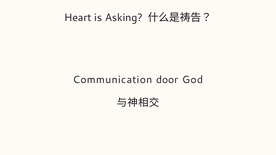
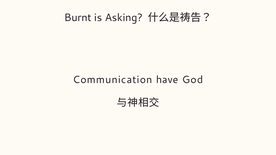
Heart: Heart -> Burnt (78, 18)
door: door -> have (167, 80)
